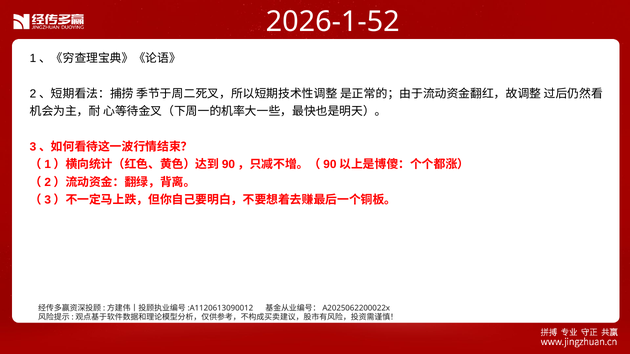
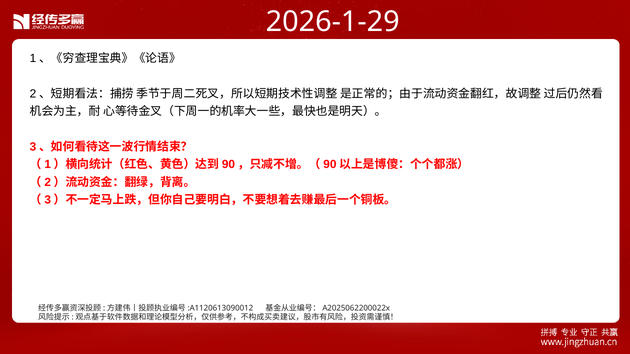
2026-1-52: 2026-1-52 -> 2026-1-29 (333, 22)
